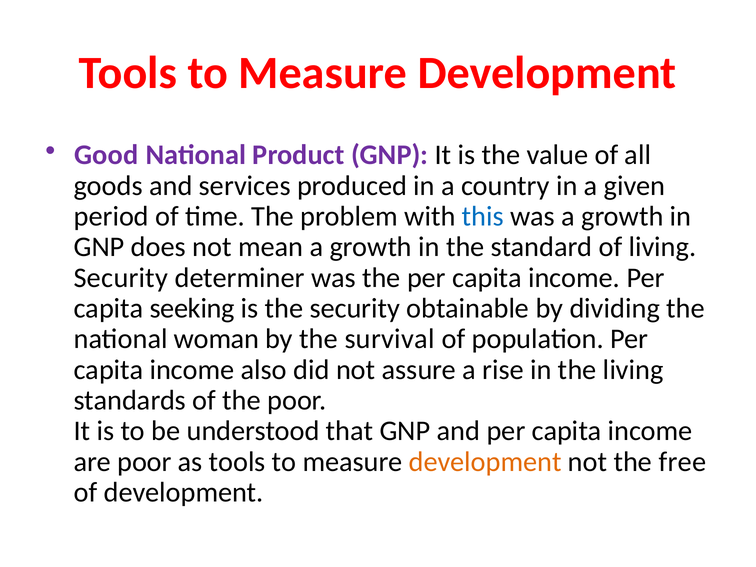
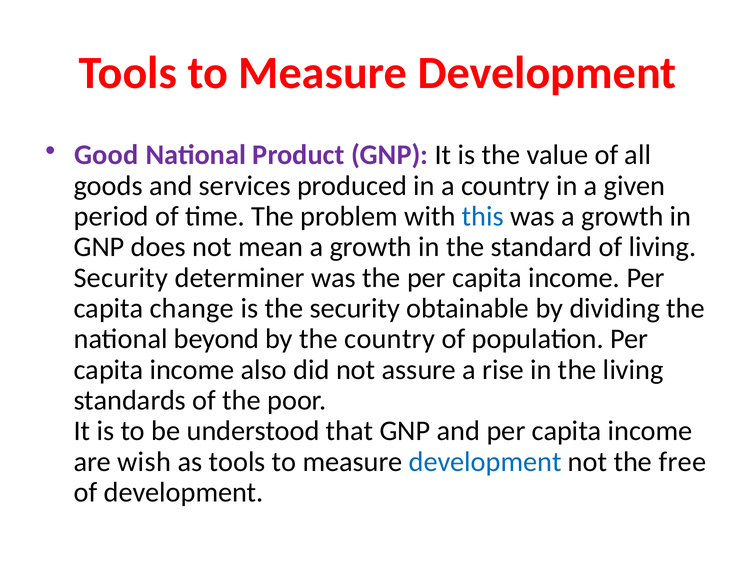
seeking: seeking -> change (192, 308)
woman: woman -> beyond (217, 339)
the survival: survival -> country (390, 339)
are poor: poor -> wish (144, 462)
development colour: orange -> blue (485, 462)
